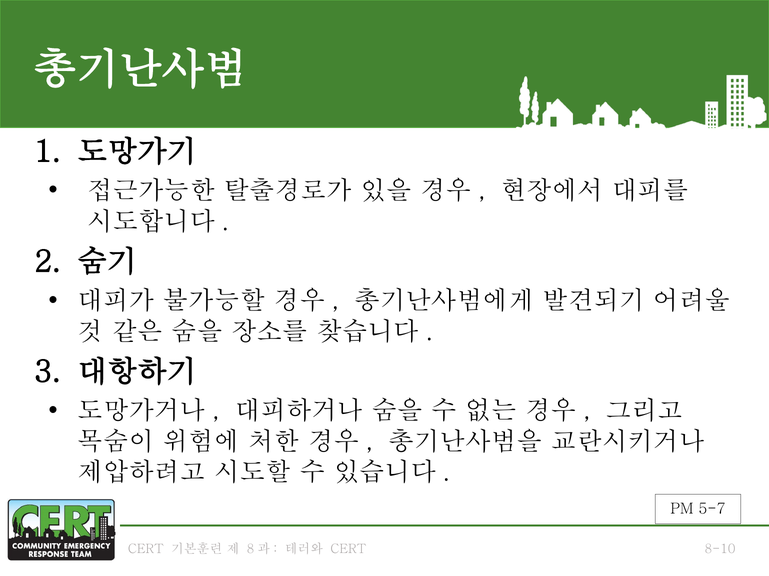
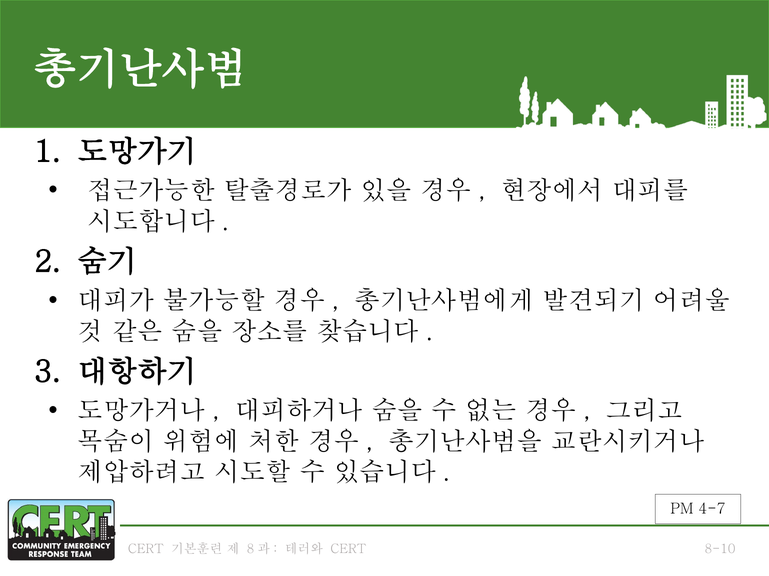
5-7: 5-7 -> 4-7 (712, 510)
